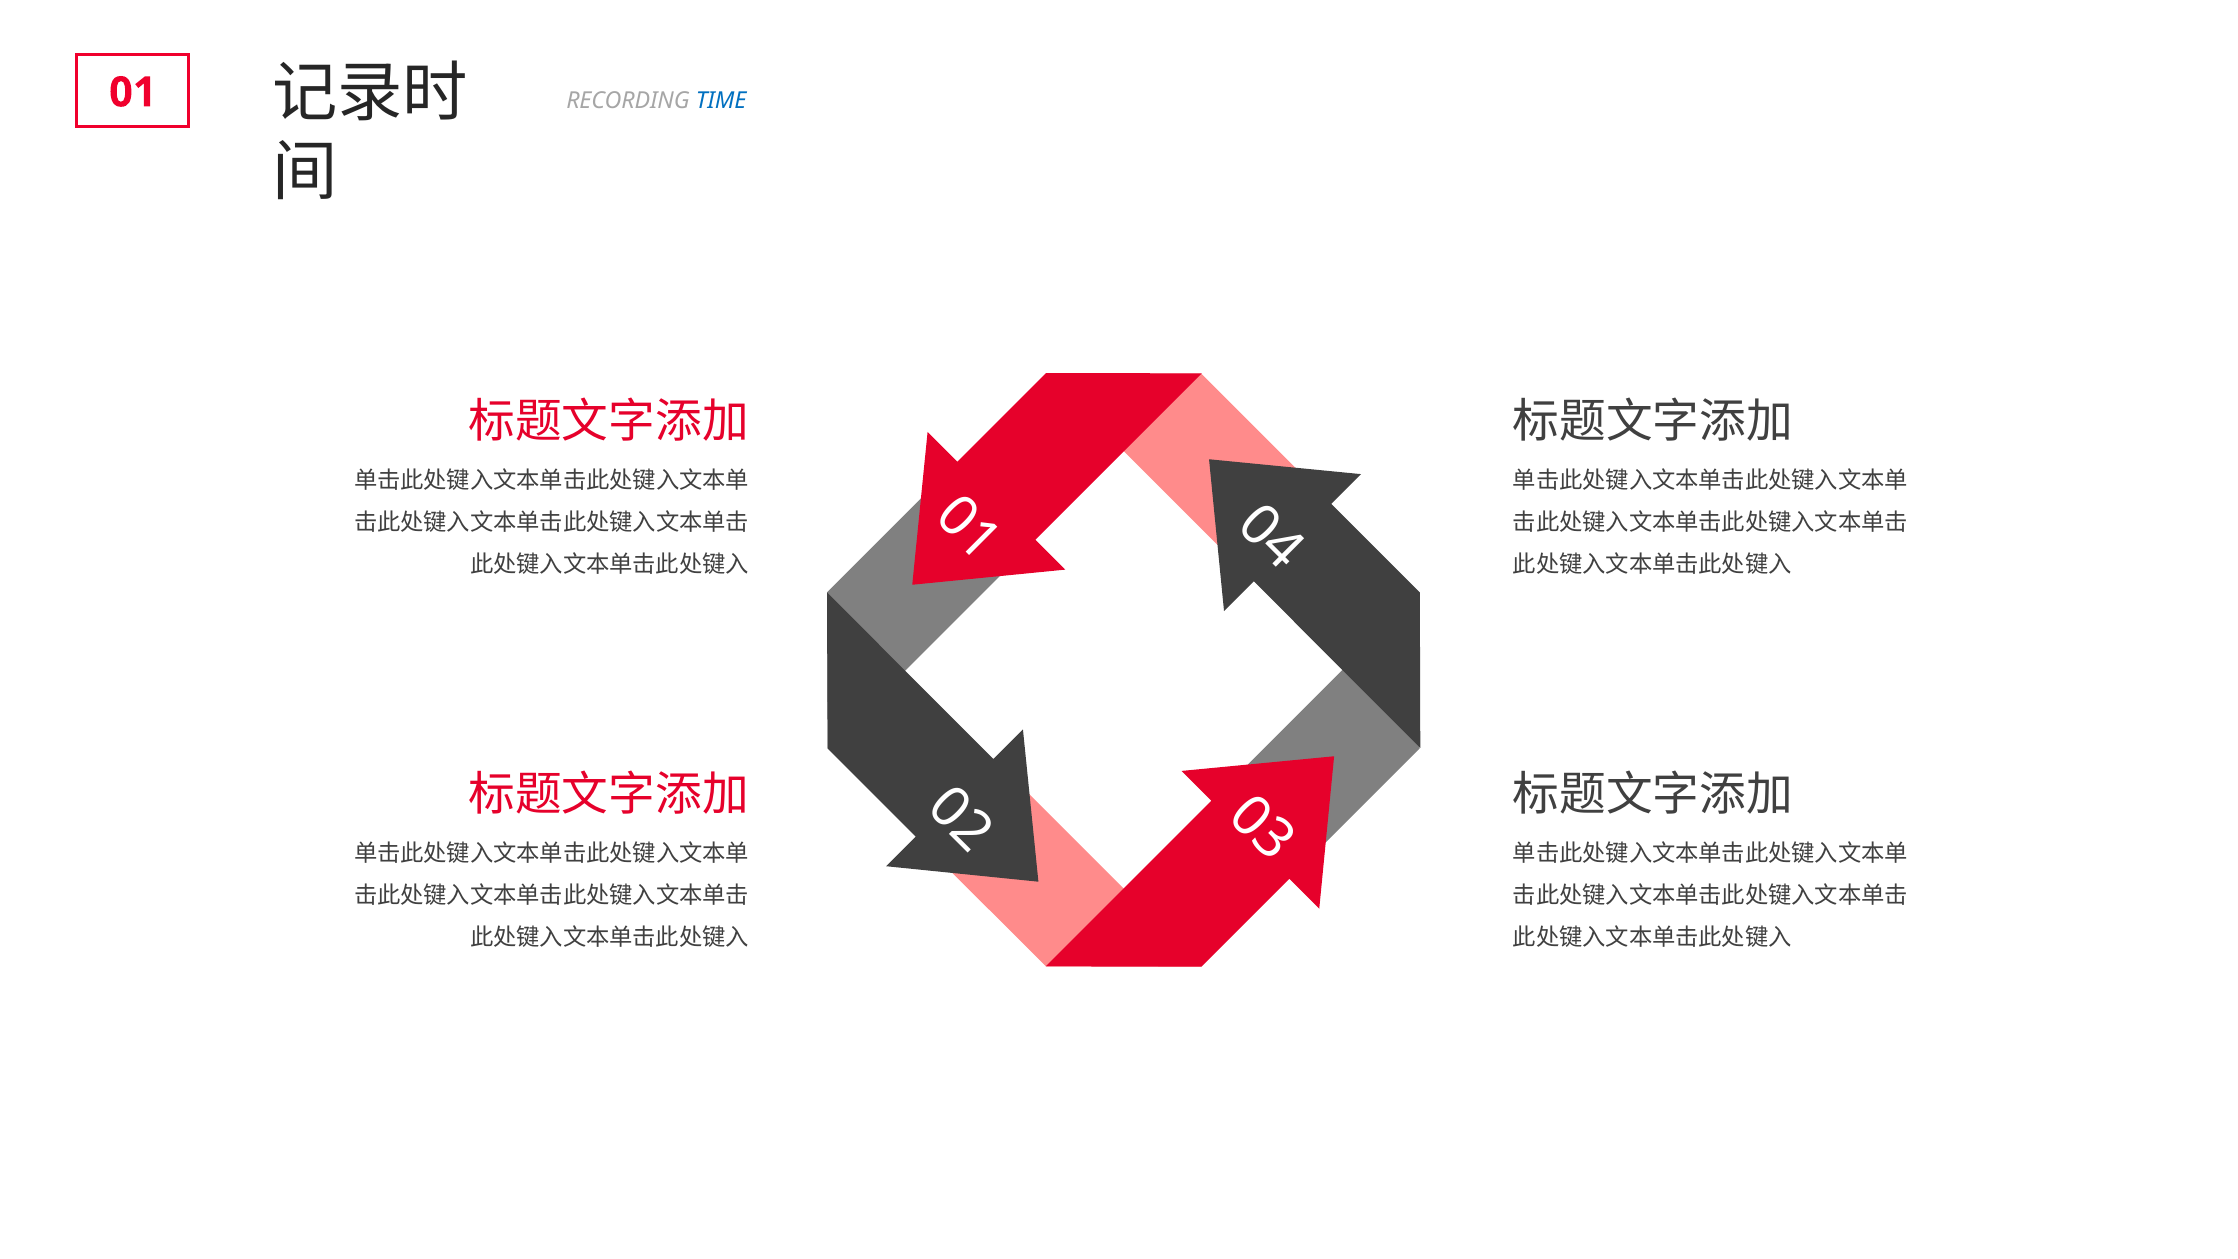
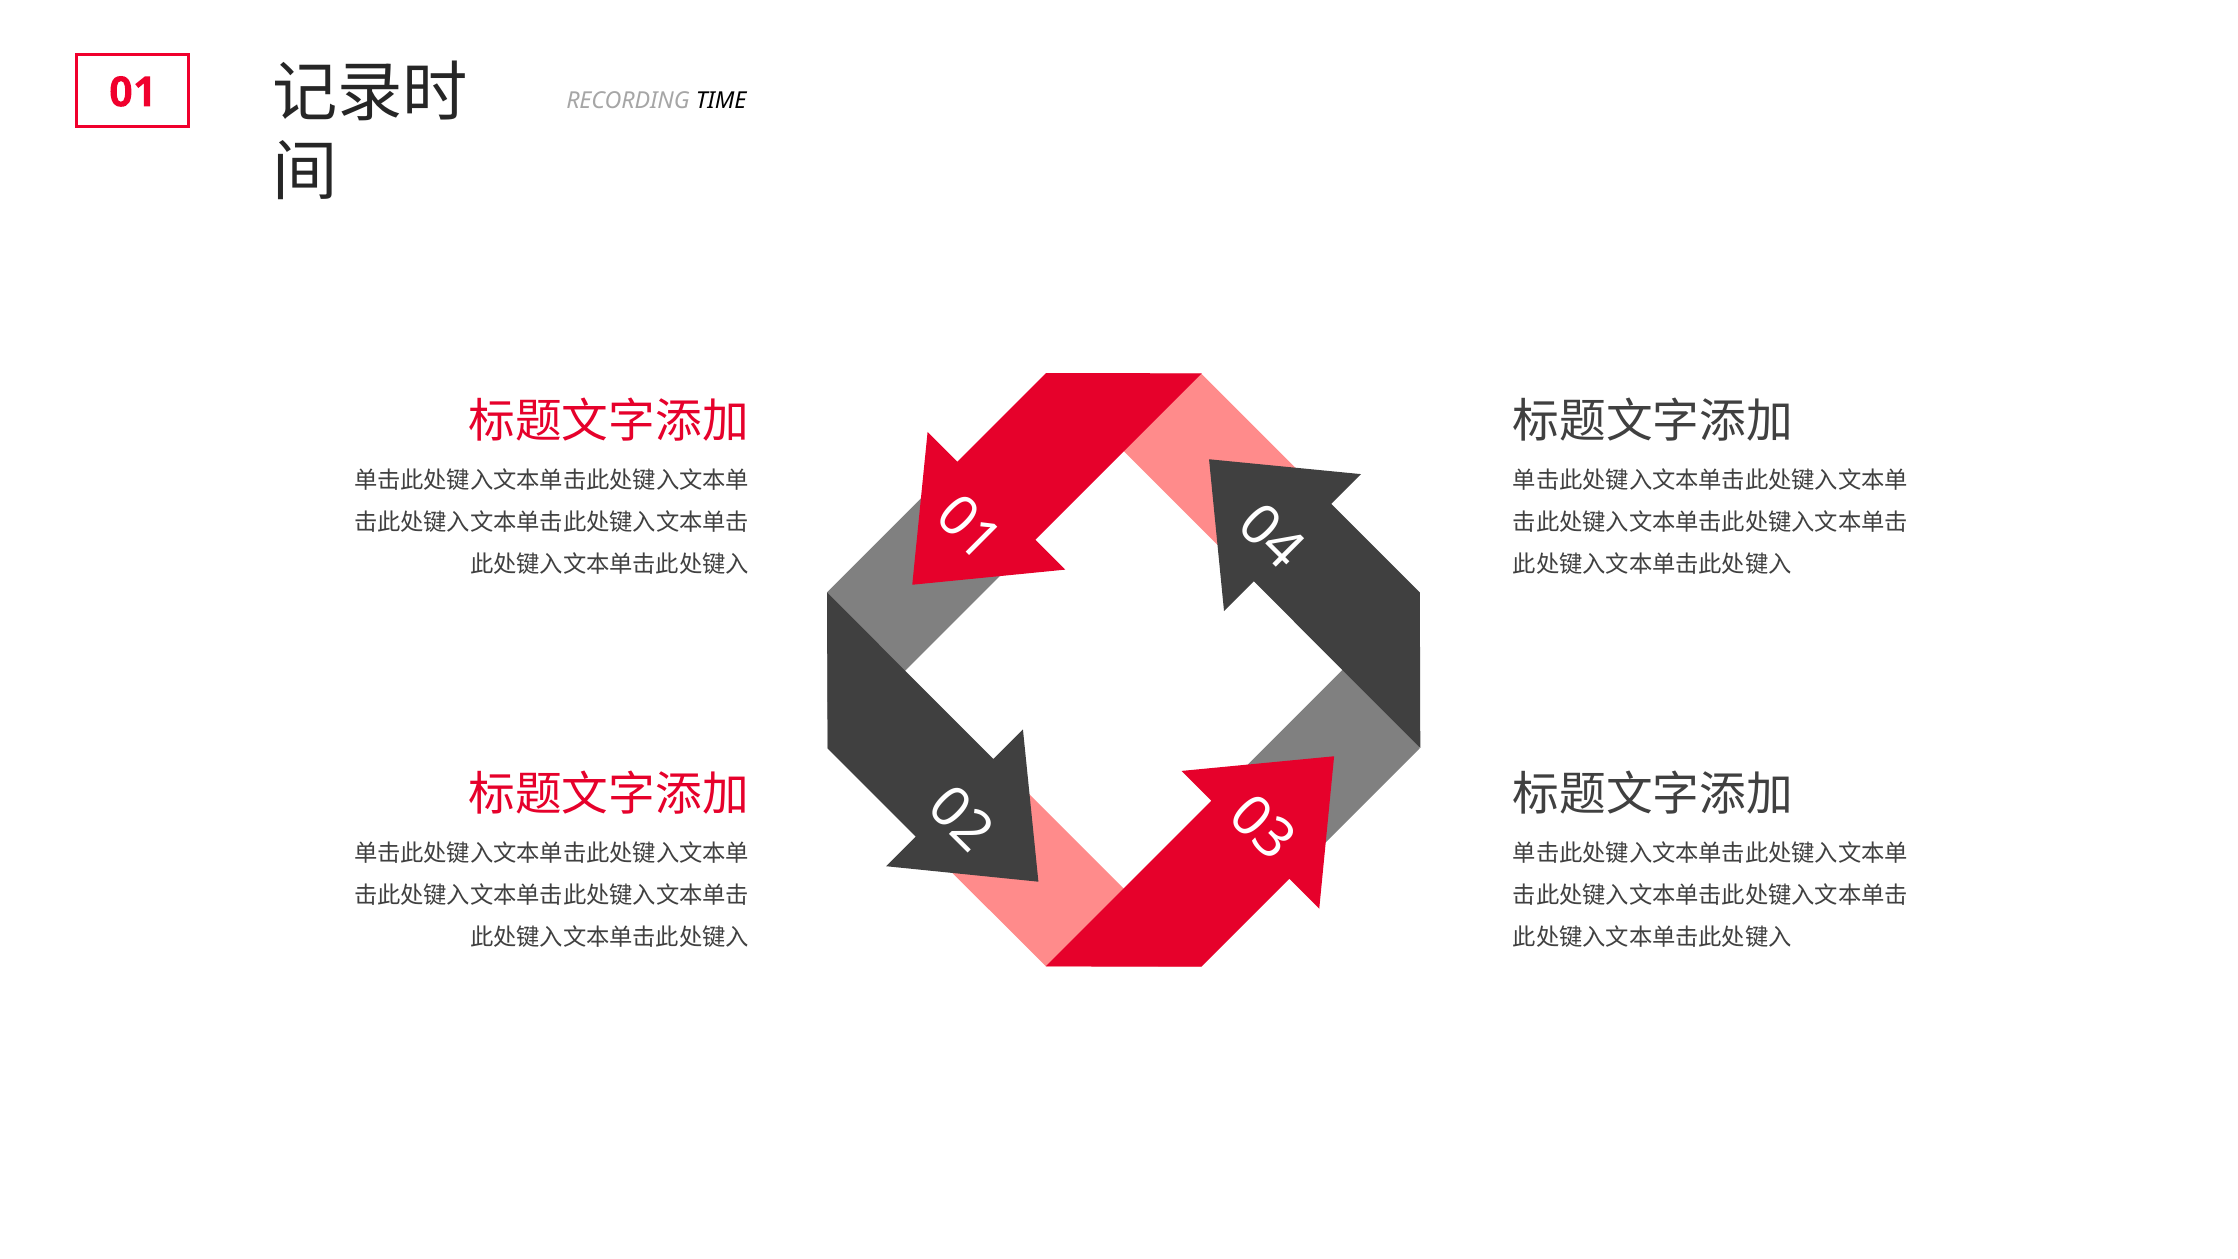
TIME colour: blue -> black (721, 101)
